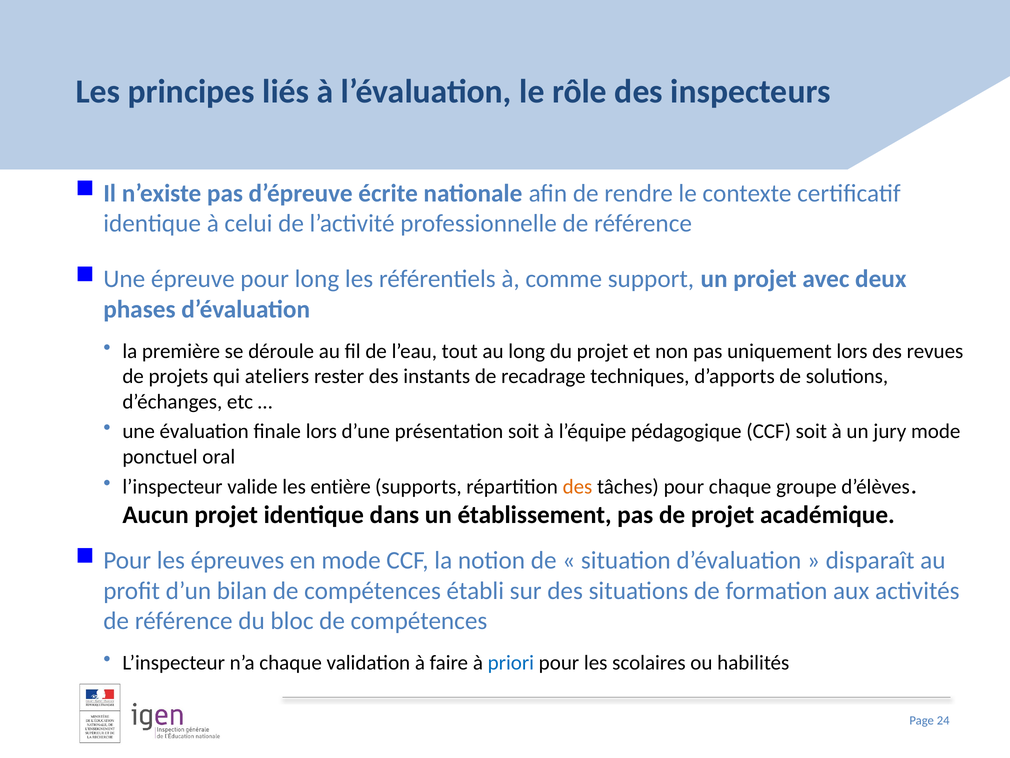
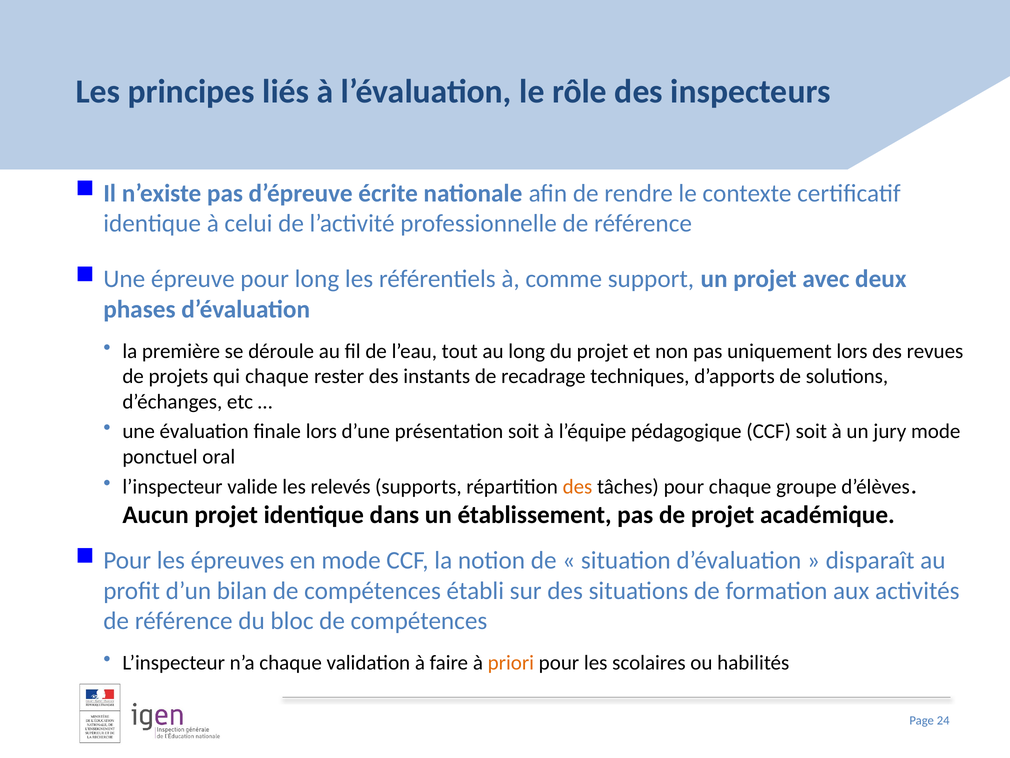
qui ateliers: ateliers -> chaque (277, 376)
entière: entière -> relevés (341, 487)
priori colour: blue -> orange (511, 662)
